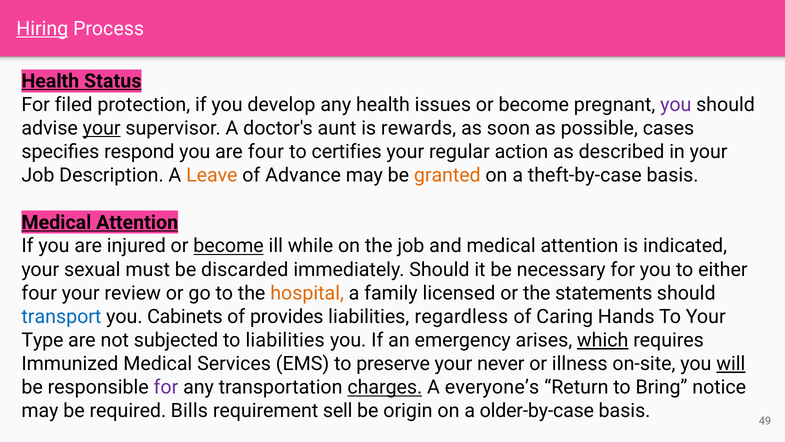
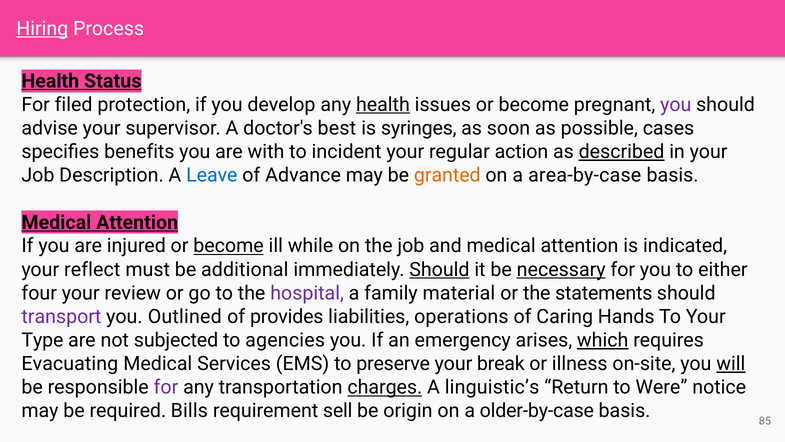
health underline: none -> present (383, 104)
your underline: present -> none (102, 128)
aunt: aunt -> best (337, 128)
rewards: rewards -> syringes (419, 128)
respond: respond -> benefits (139, 152)
are four: four -> with (266, 152)
certifies: certifies -> incident (347, 152)
described underline: none -> present (622, 152)
Leave colour: orange -> blue (212, 175)
theft-by-case: theft-by-case -> area-by-case (585, 175)
sexual: sexual -> reflect (92, 269)
discarded: discarded -> additional (245, 269)
Should underline: none -> present (439, 269)
necessary underline: none -> present (561, 269)
hospital colour: orange -> purple (307, 293)
licensed: licensed -> material (459, 293)
transport colour: blue -> purple (61, 316)
Cabinets: Cabinets -> Outlined (185, 316)
regardless: regardless -> operations (461, 316)
to liabilities: liabilities -> agencies (285, 340)
Immunized: Immunized -> Evacuating (70, 364)
never: never -> break (501, 364)
everyone’s: everyone’s -> linguistic’s (492, 387)
Bring: Bring -> Were (661, 387)
49: 49 -> 85 (765, 421)
